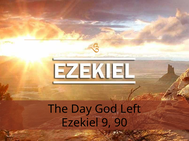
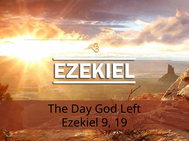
90: 90 -> 19 (121, 123)
